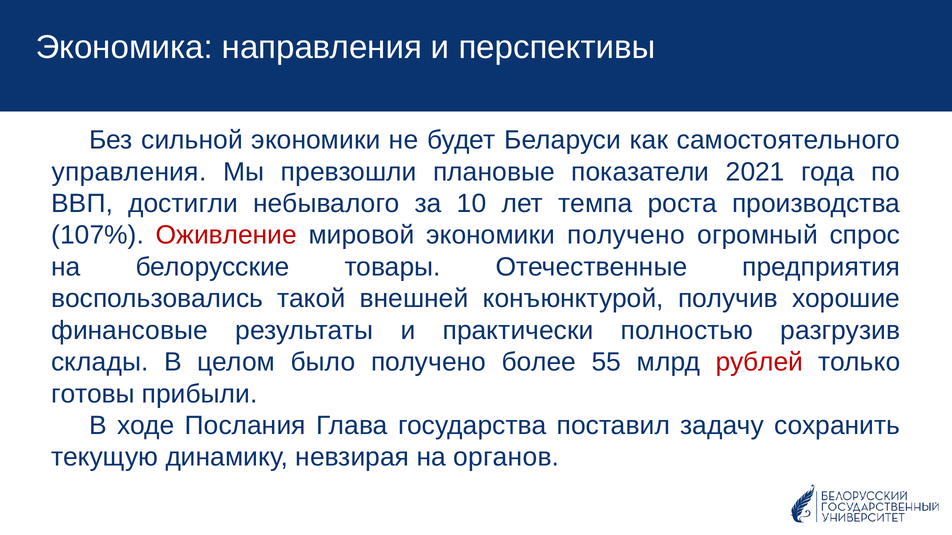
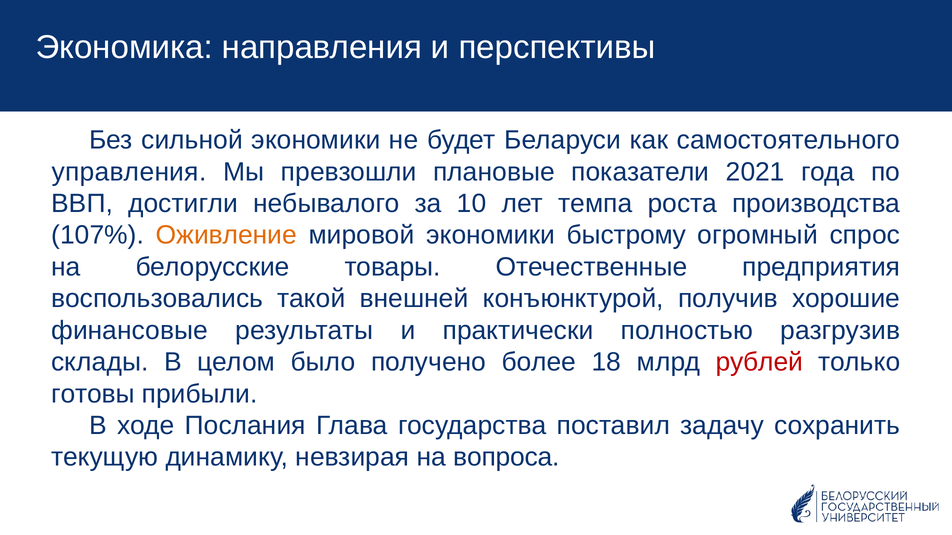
Оживление colour: red -> orange (226, 235)
экономики получено: получено -> быстрому (626, 235)
55: 55 -> 18 (606, 362)
органов: органов -> вопроса (506, 458)
